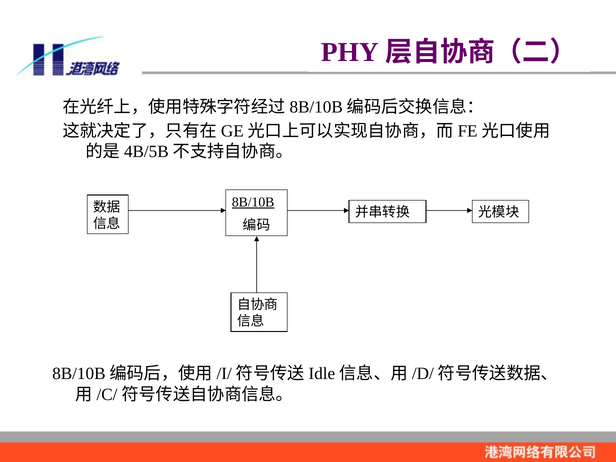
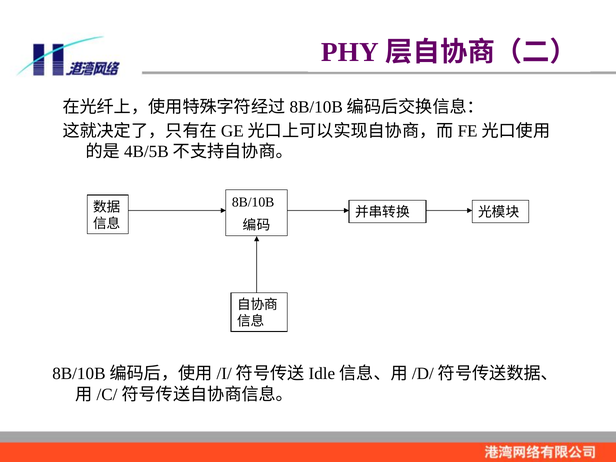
8B/10B underline: present -> none (253, 202)
